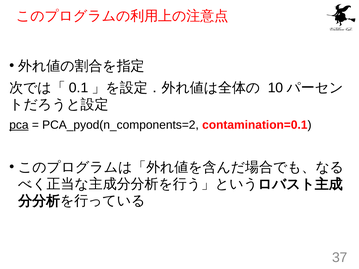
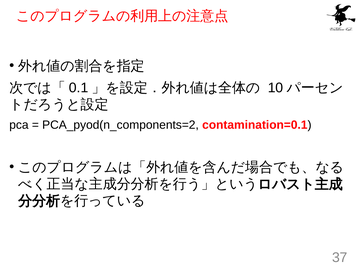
pca underline: present -> none (19, 125)
